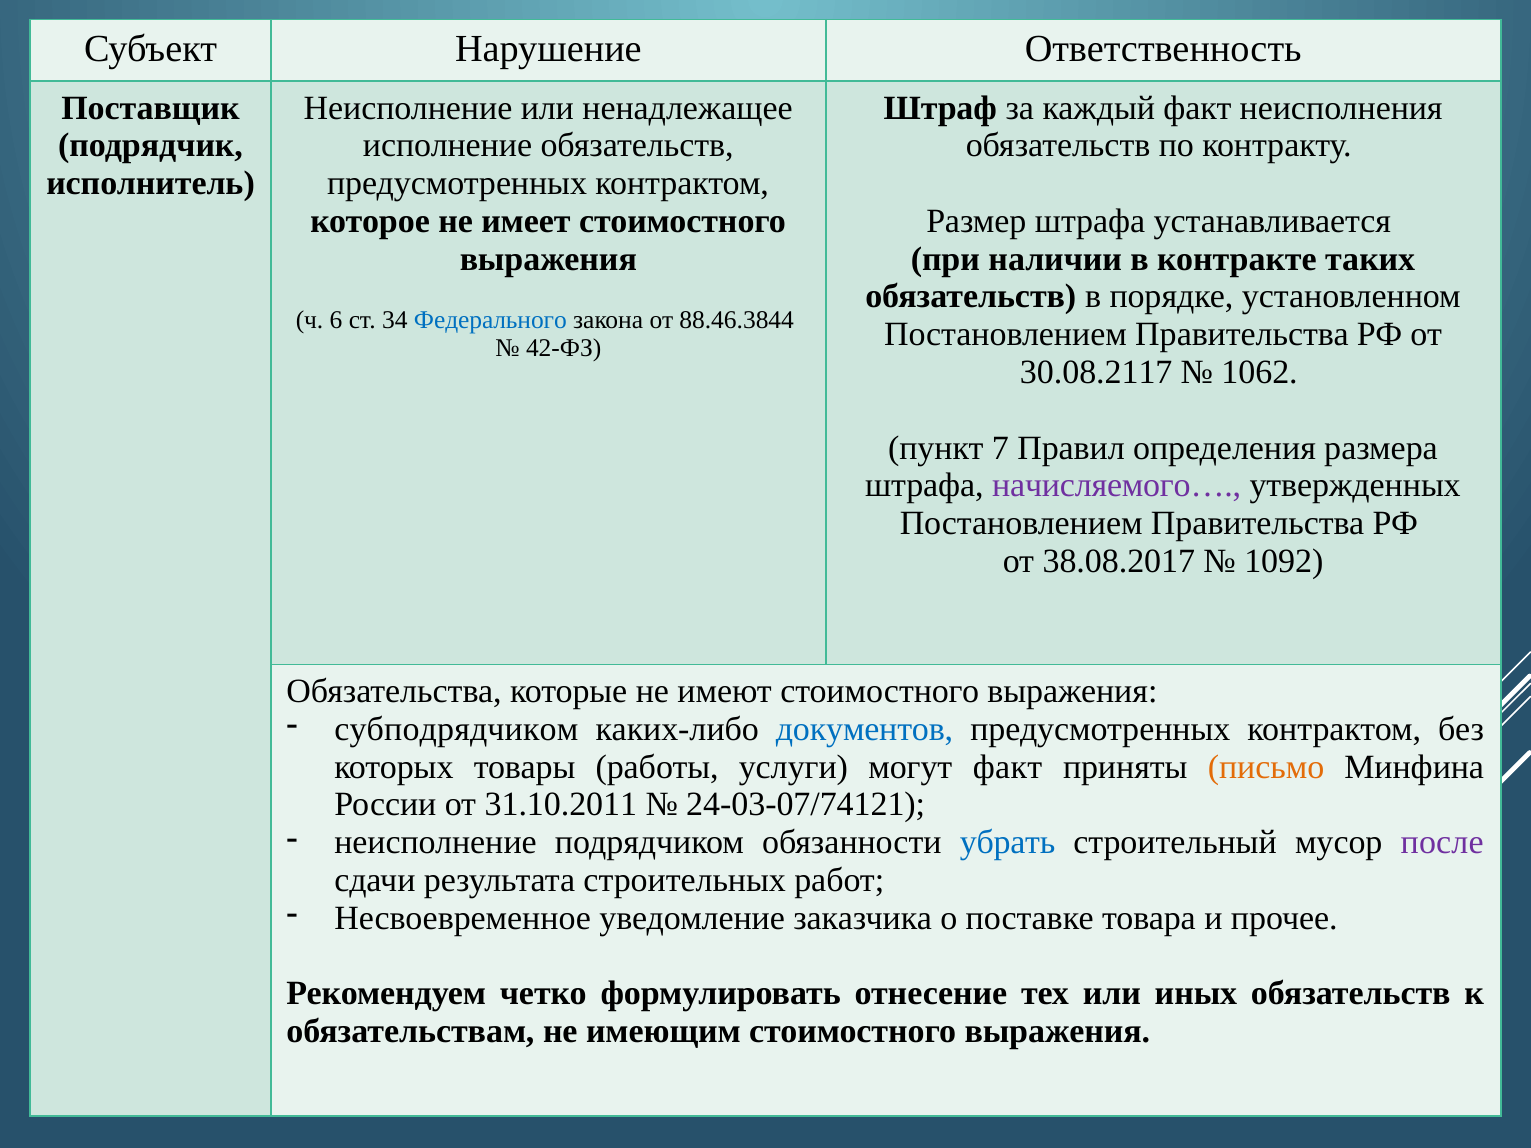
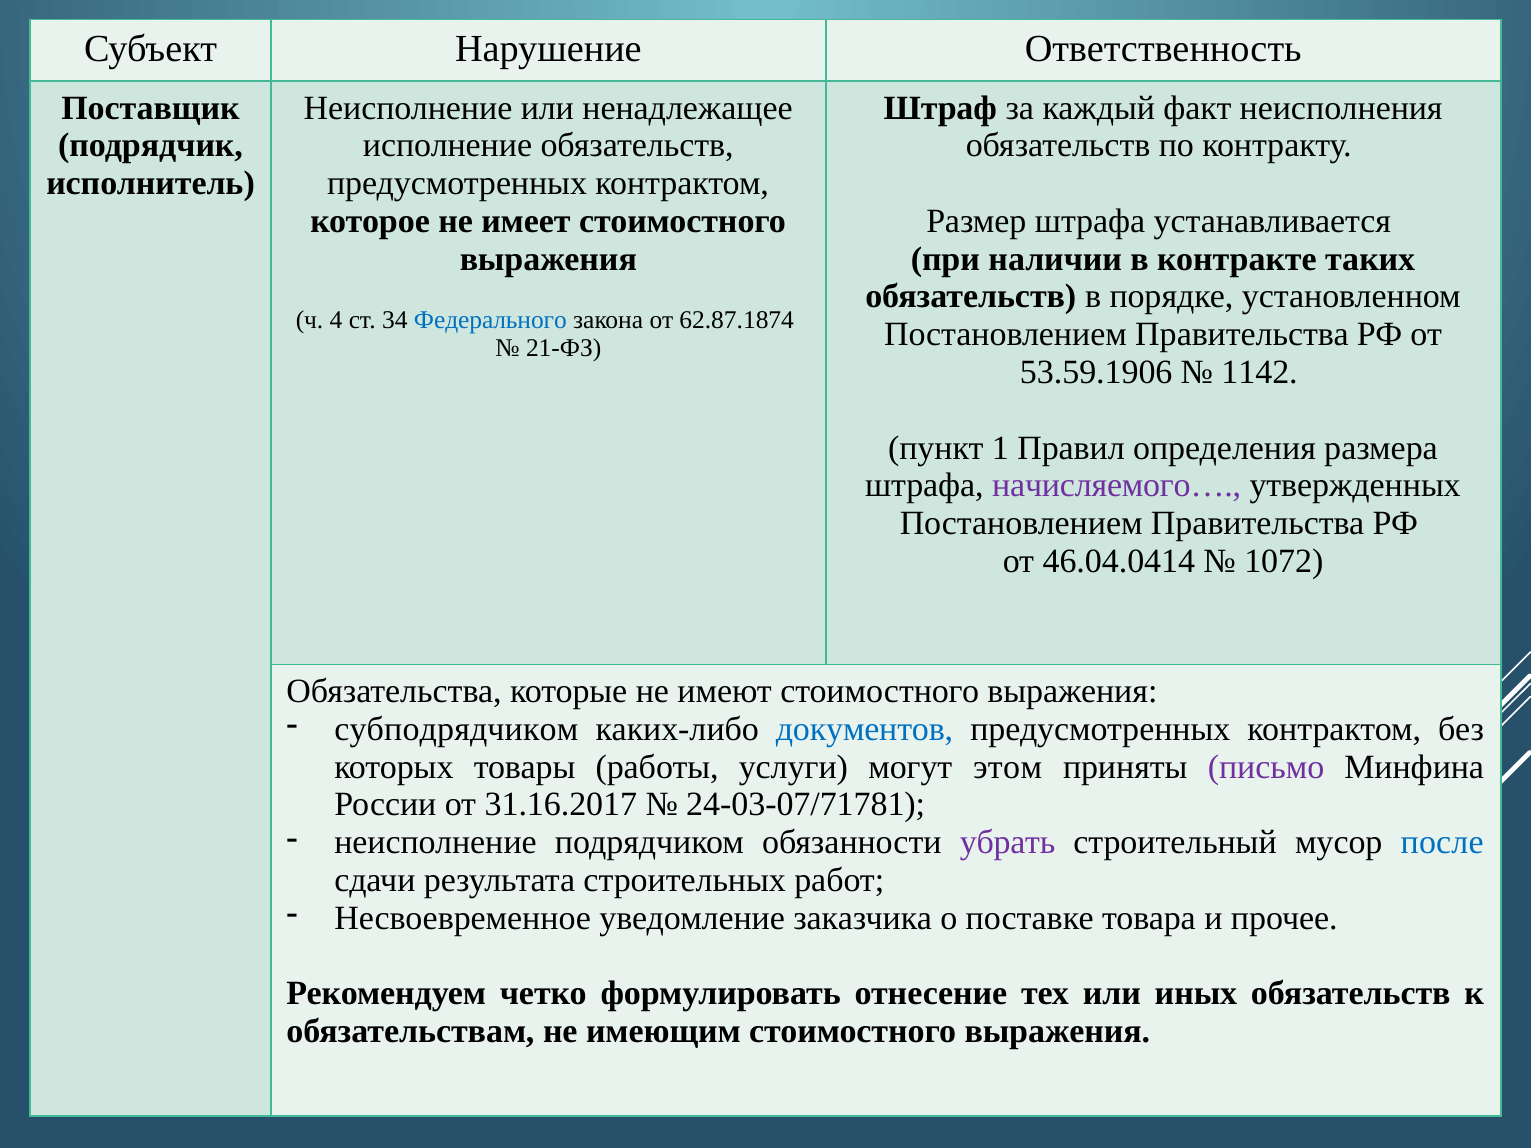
6: 6 -> 4 (336, 320)
88.46.3844: 88.46.3844 -> 62.87.1874 (737, 320)
42-ФЗ: 42-ФЗ -> 21-ФЗ (564, 349)
30.08.2117: 30.08.2117 -> 53.59.1906 (1096, 372)
1062: 1062 -> 1142 (1260, 372)
7: 7 -> 1 (1000, 448)
38.08.2017: 38.08.2017 -> 46.04.0414 (1119, 561)
1092: 1092 -> 1072 (1284, 561)
могут факт: факт -> этом (1008, 767)
письмо colour: orange -> purple (1266, 767)
31.10.2011: 31.10.2011 -> 31.16.2017 (561, 805)
24-03-07/74121: 24-03-07/74121 -> 24-03-07/71781 (806, 805)
убрать colour: blue -> purple (1008, 843)
после colour: purple -> blue (1442, 843)
